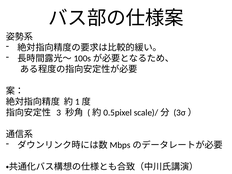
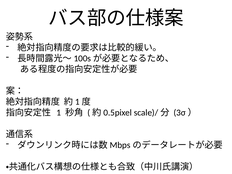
3: 3 -> 1 (59, 113)
